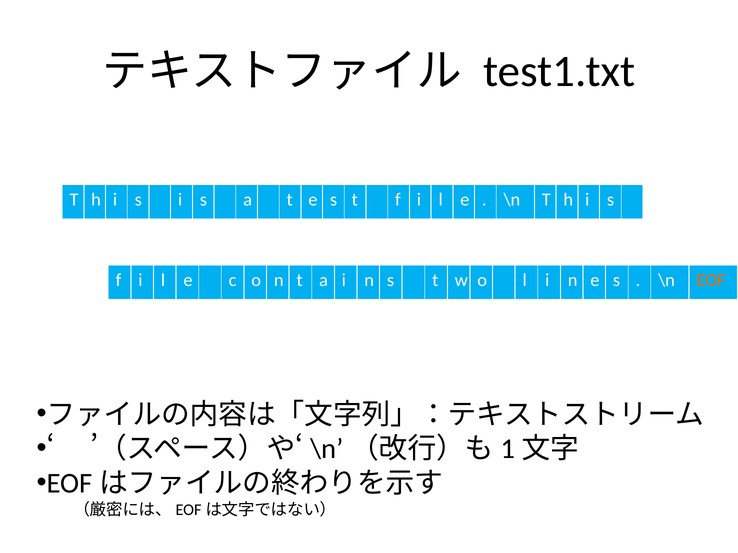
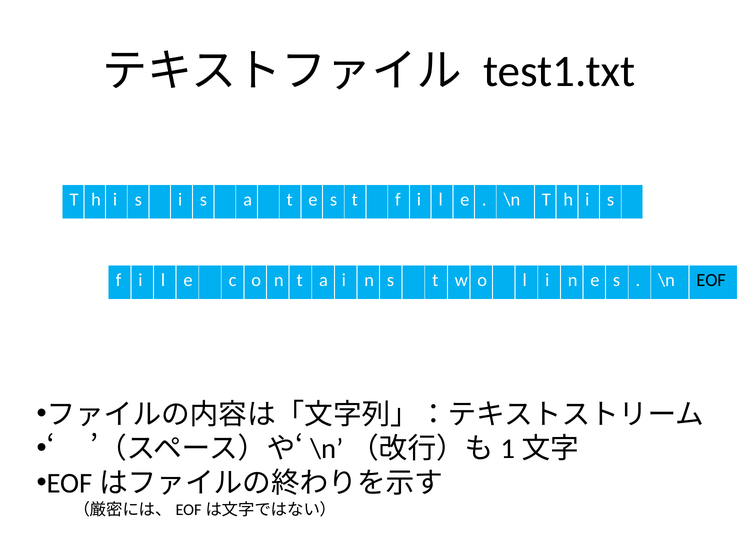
EOF colour: orange -> black (711, 280)
